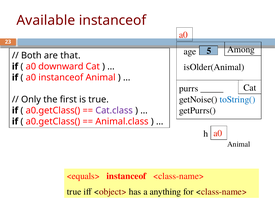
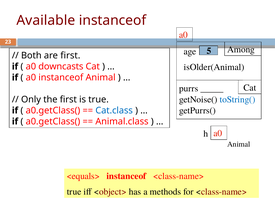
are that: that -> first (70, 56)
downward: downward -> downcasts (61, 67)
Cat.class colour: purple -> blue (114, 111)
anything: anything -> methods (165, 192)
